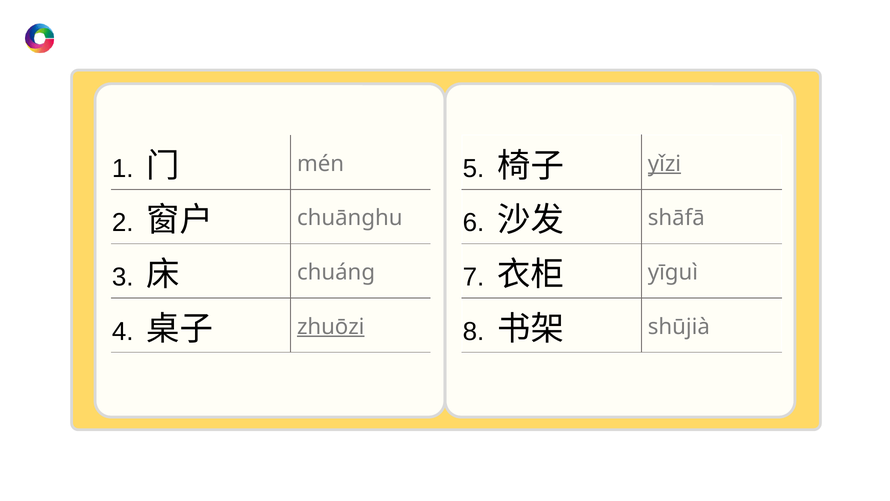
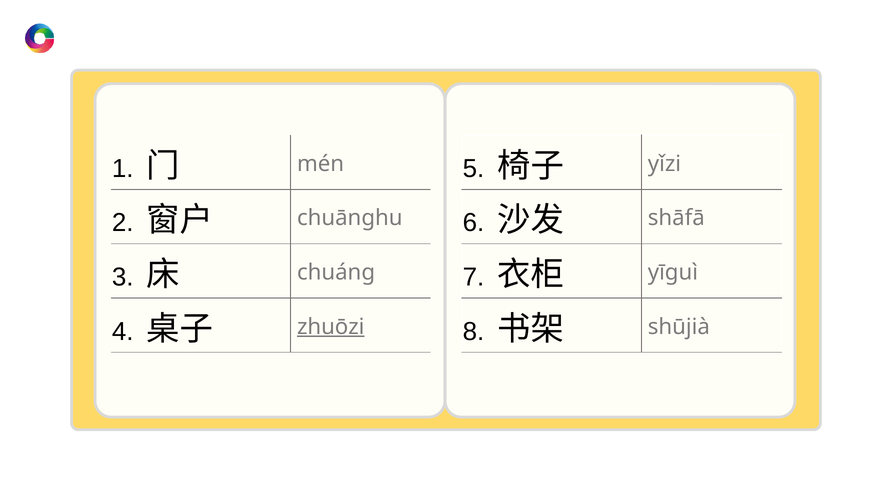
yǐzi underline: present -> none (664, 164)
